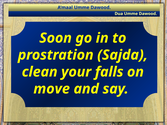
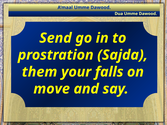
Soon: Soon -> Send (56, 38)
clean: clean -> them (40, 72)
